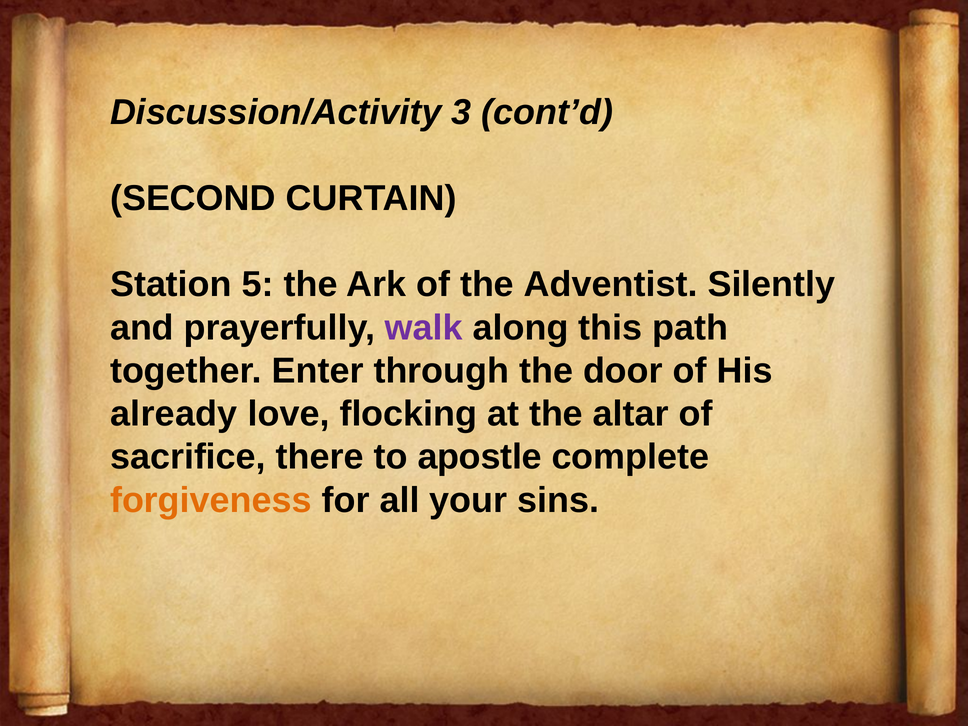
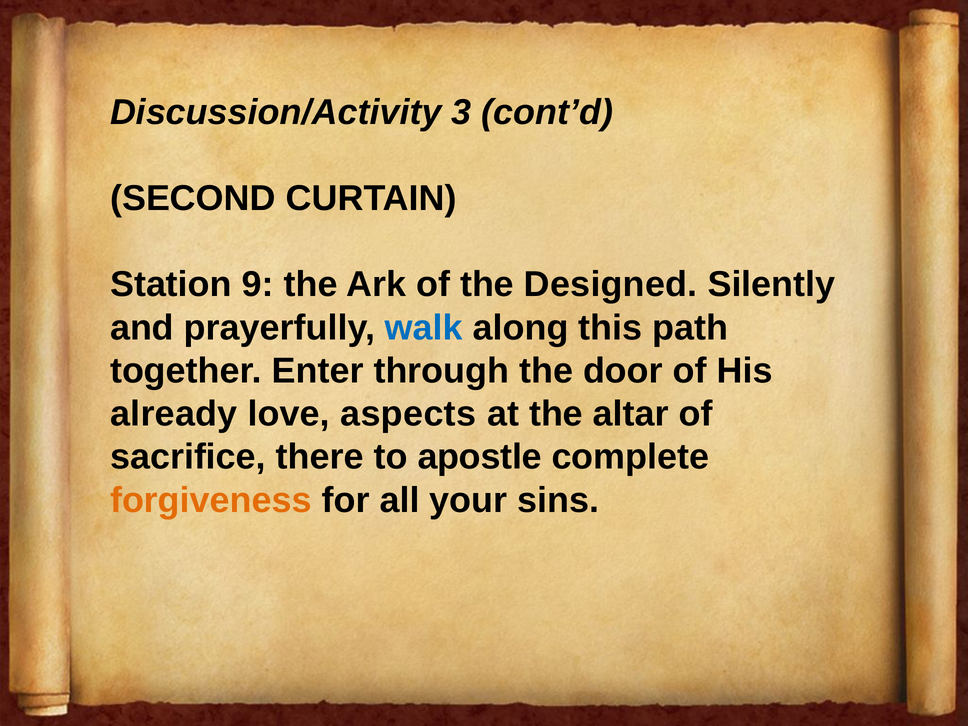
5: 5 -> 9 (258, 285)
Adventist: Adventist -> Designed (611, 285)
walk colour: purple -> blue (424, 328)
flocking: flocking -> aspects (408, 414)
